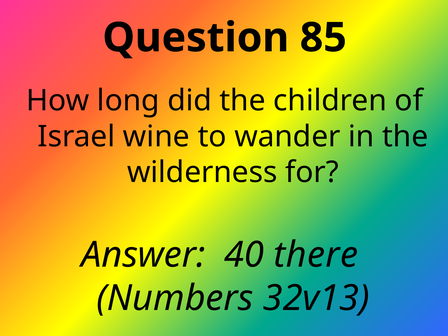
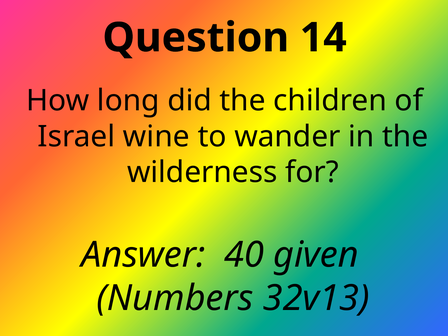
85: 85 -> 14 (323, 38)
there: there -> given (316, 255)
